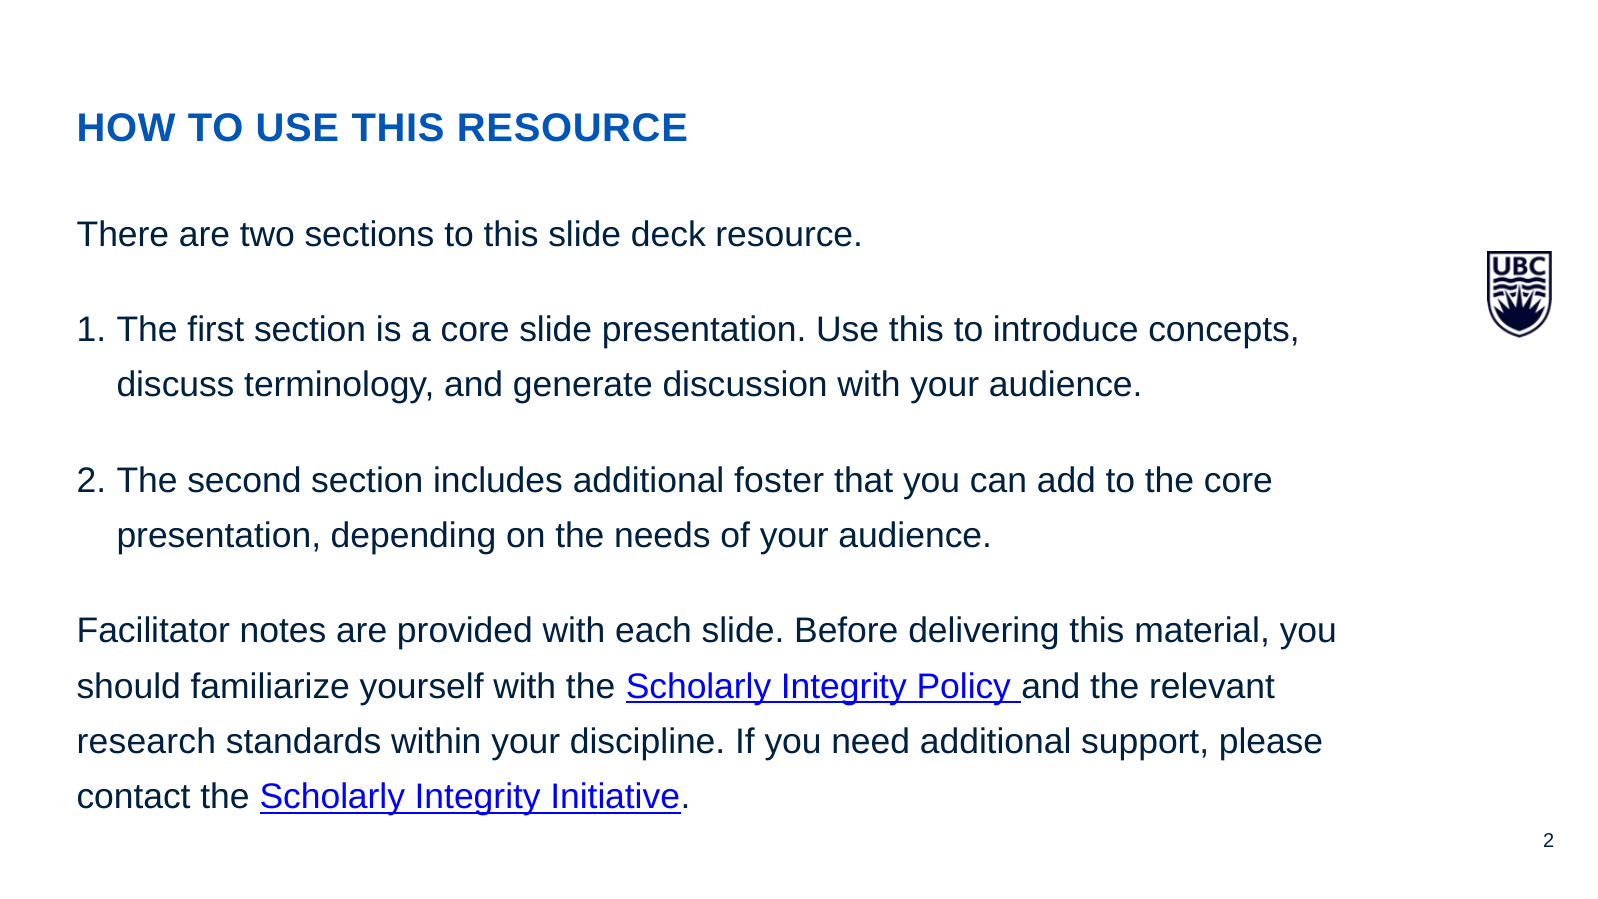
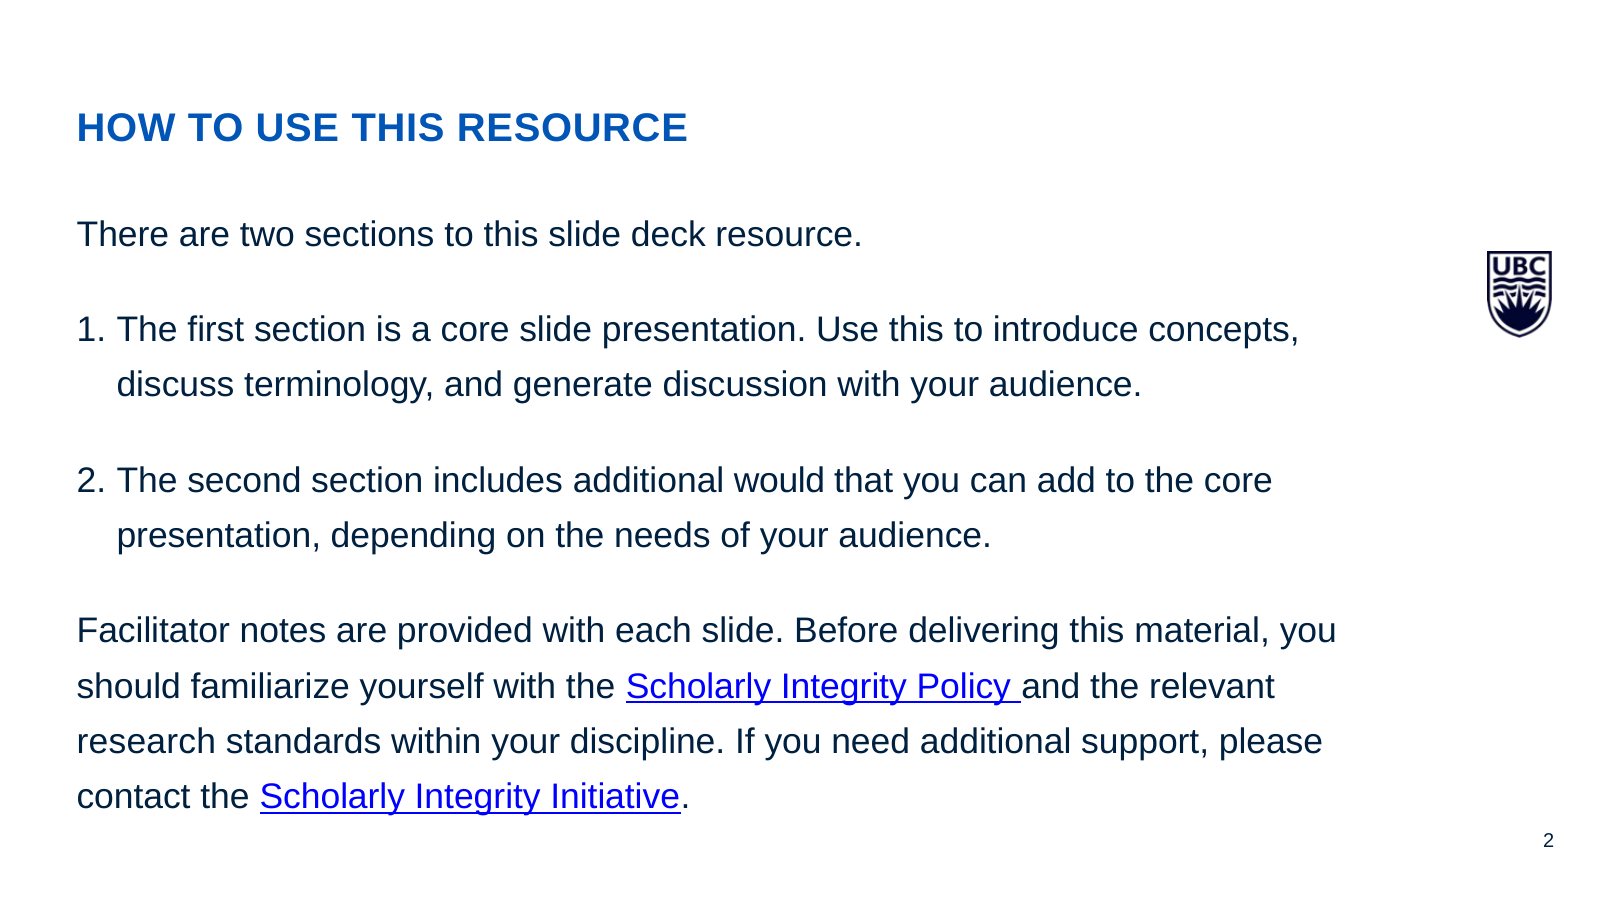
foster: foster -> would (780, 480)
